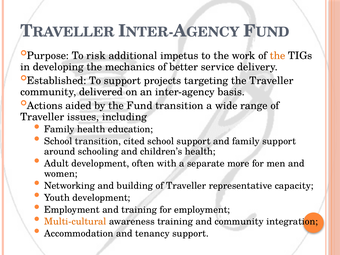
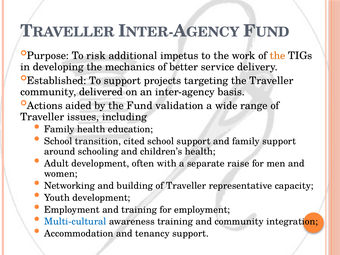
Fund transition: transition -> validation (179, 106)
more: more -> raise (238, 164)
Multi-cultural colour: orange -> blue (75, 222)
